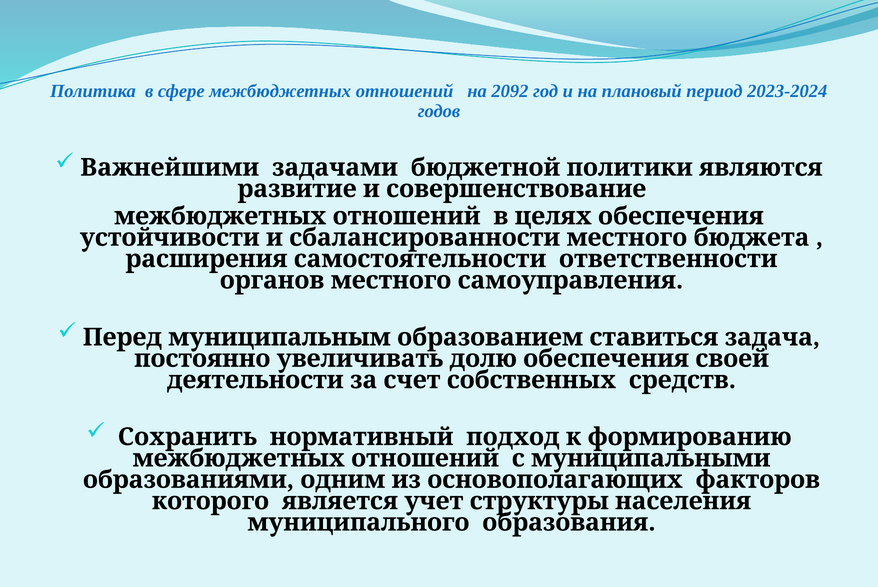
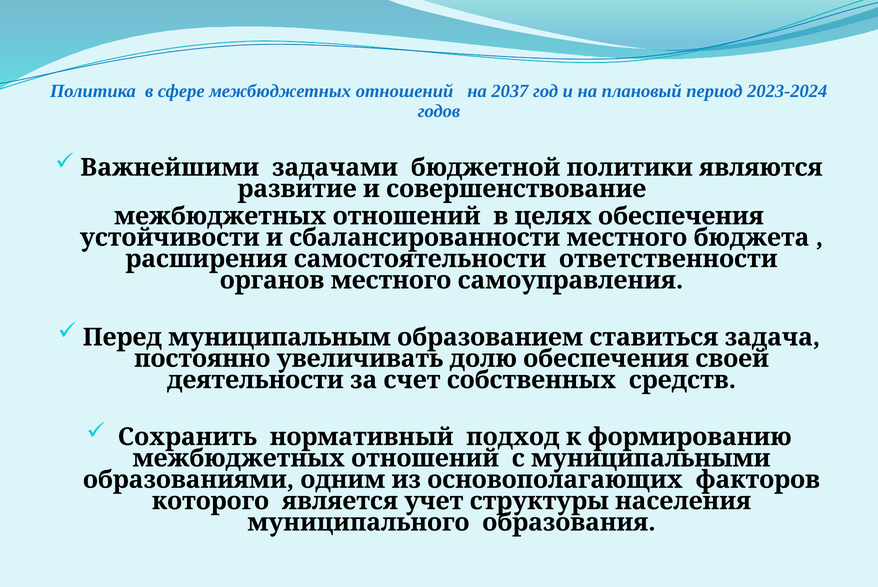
2092: 2092 -> 2037 (510, 91)
